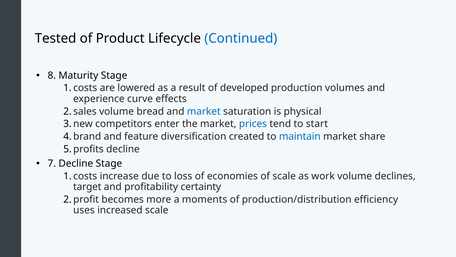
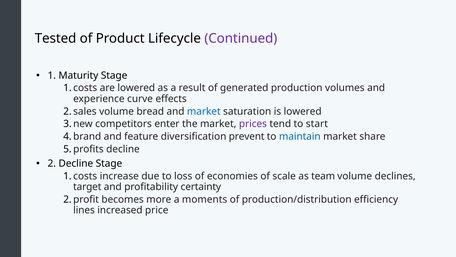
Continued colour: blue -> purple (241, 38)
8: 8 -> 1 (52, 75)
developed: developed -> generated (244, 88)
is physical: physical -> lowered (303, 111)
prices colour: blue -> purple (253, 124)
created: created -> prevent (247, 136)
7: 7 -> 2 (52, 163)
work: work -> team (323, 176)
uses: uses -> lines (84, 210)
increased scale: scale -> price (157, 210)
